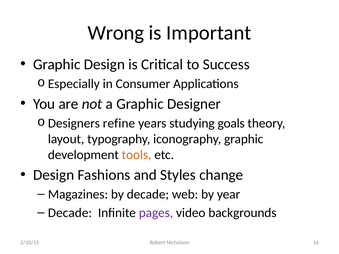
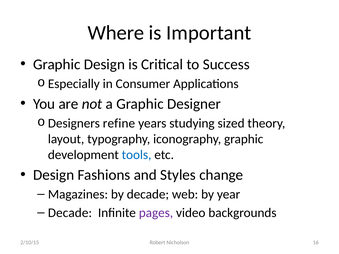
Wrong: Wrong -> Where (116, 33)
goals: goals -> sized (231, 123)
tools colour: orange -> blue (137, 155)
